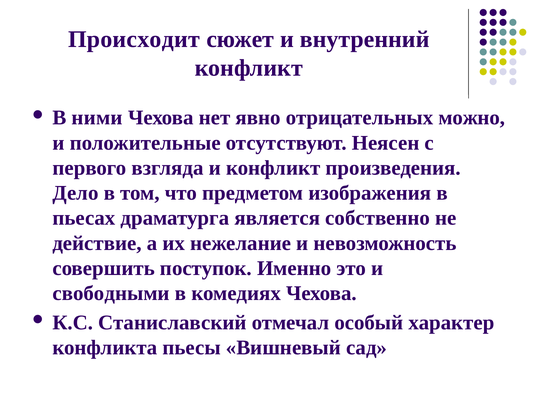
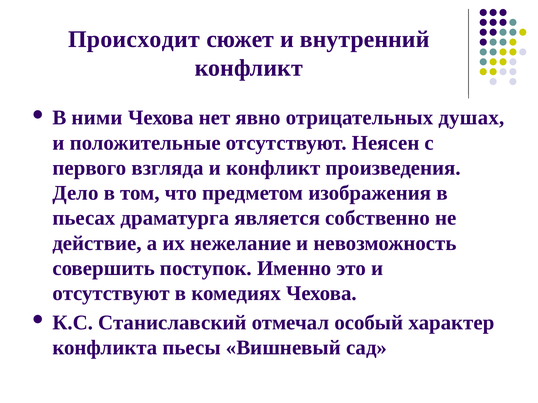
можно: можно -> душах (471, 118)
свободными: свободными -> отсутствуют (111, 294)
